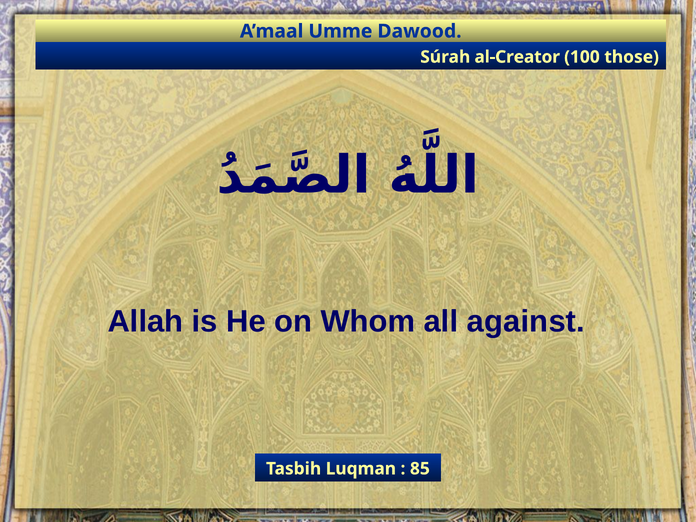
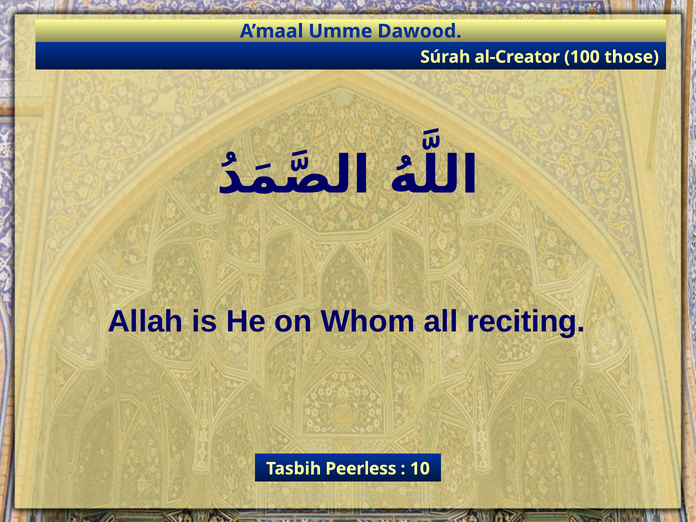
against: against -> reciting (526, 322)
Luqman: Luqman -> Peerless (361, 469)
85: 85 -> 10 (420, 469)
